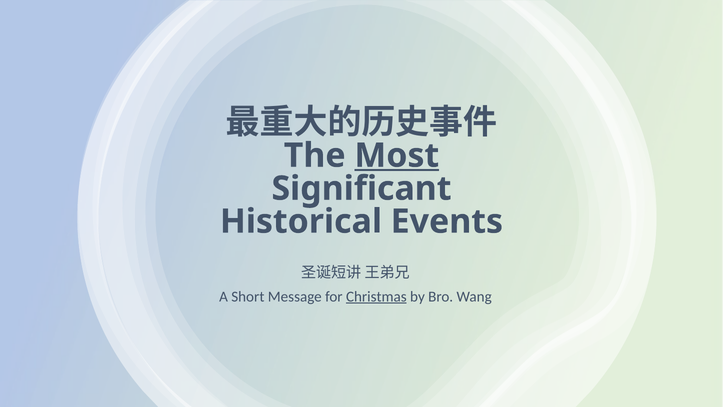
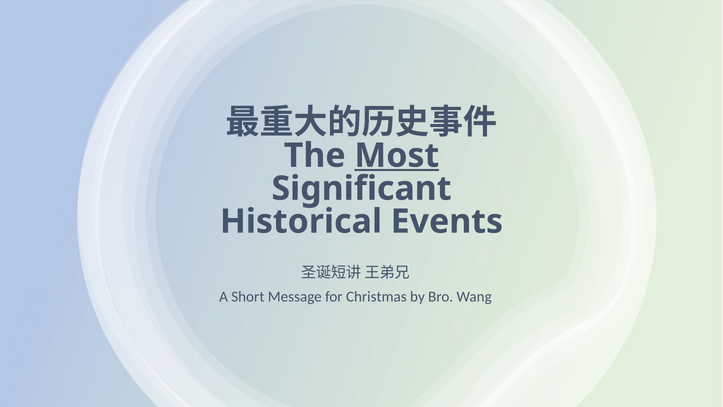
Christmas underline: present -> none (376, 296)
